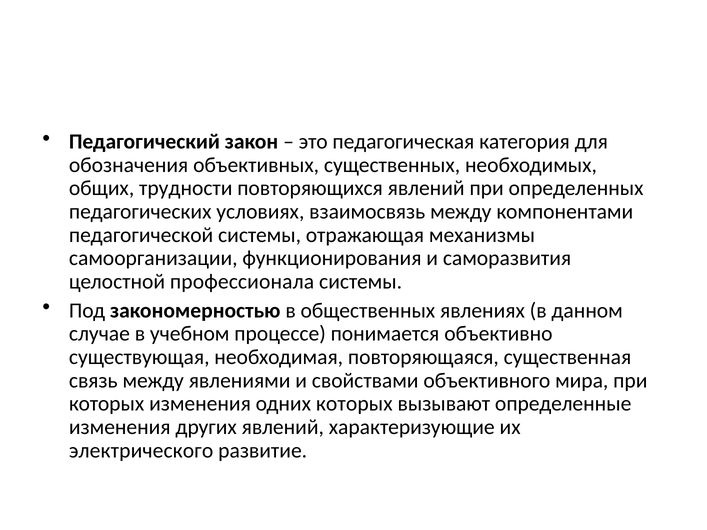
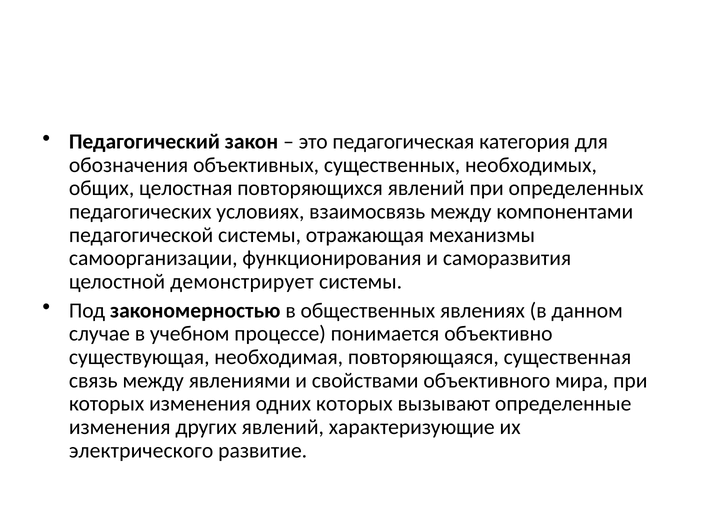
трудности: трудности -> целостная (186, 188)
профессионала: профессионала -> демонстрирует (242, 282)
